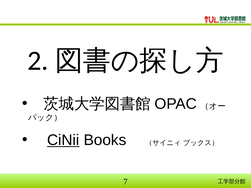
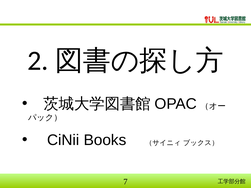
CiNii underline: present -> none (63, 140)
